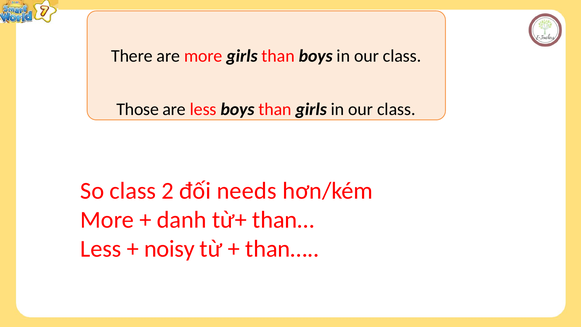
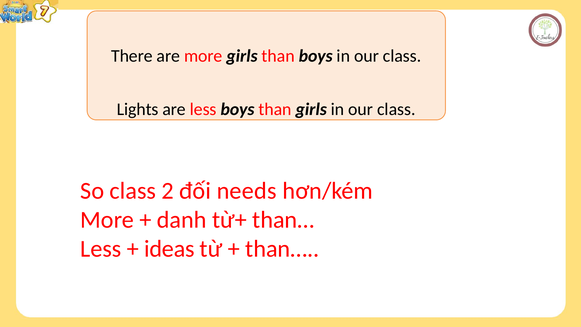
Those: Those -> Lights (138, 109)
noisy: noisy -> ideas (169, 249)
